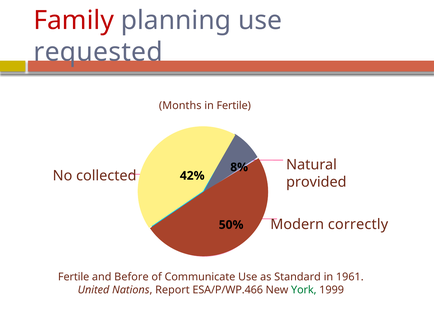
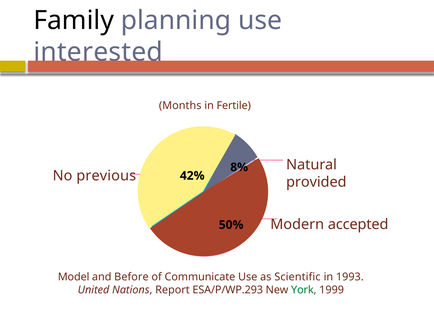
Family colour: red -> black (74, 20)
requested: requested -> interested (98, 52)
collected: collected -> previous (106, 176)
correctly: correctly -> accepted (358, 225)
Fertile: Fertile -> Model (74, 277)
Standard: Standard -> Scientific (297, 277)
1961: 1961 -> 1993 (350, 277)
ESA/P/WP.466: ESA/P/WP.466 -> ESA/P/WP.293 (228, 290)
